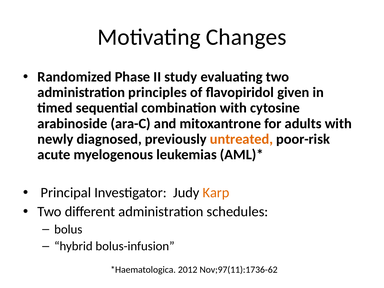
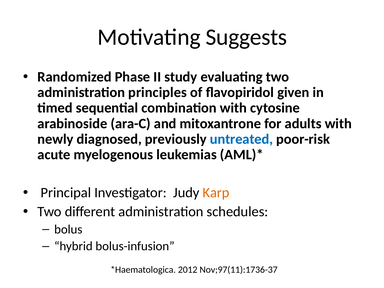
Changes: Changes -> Suggests (246, 37)
untreated colour: orange -> blue (241, 139)
Nov;97(11):1736-62: Nov;97(11):1736-62 -> Nov;97(11):1736-37 (239, 270)
